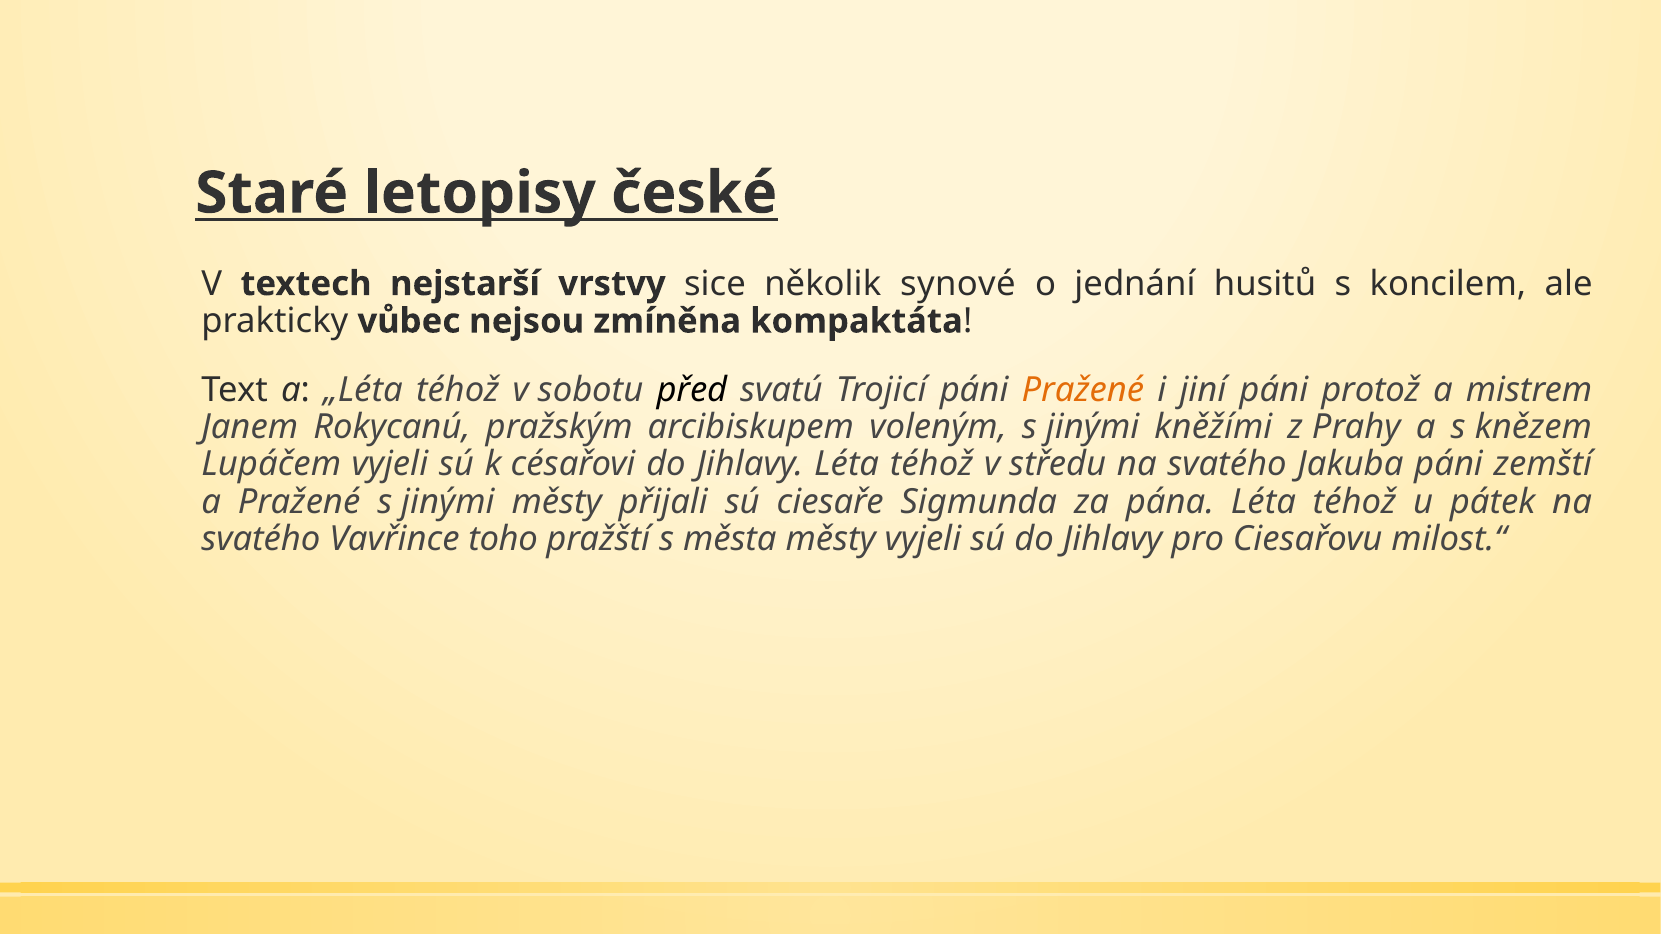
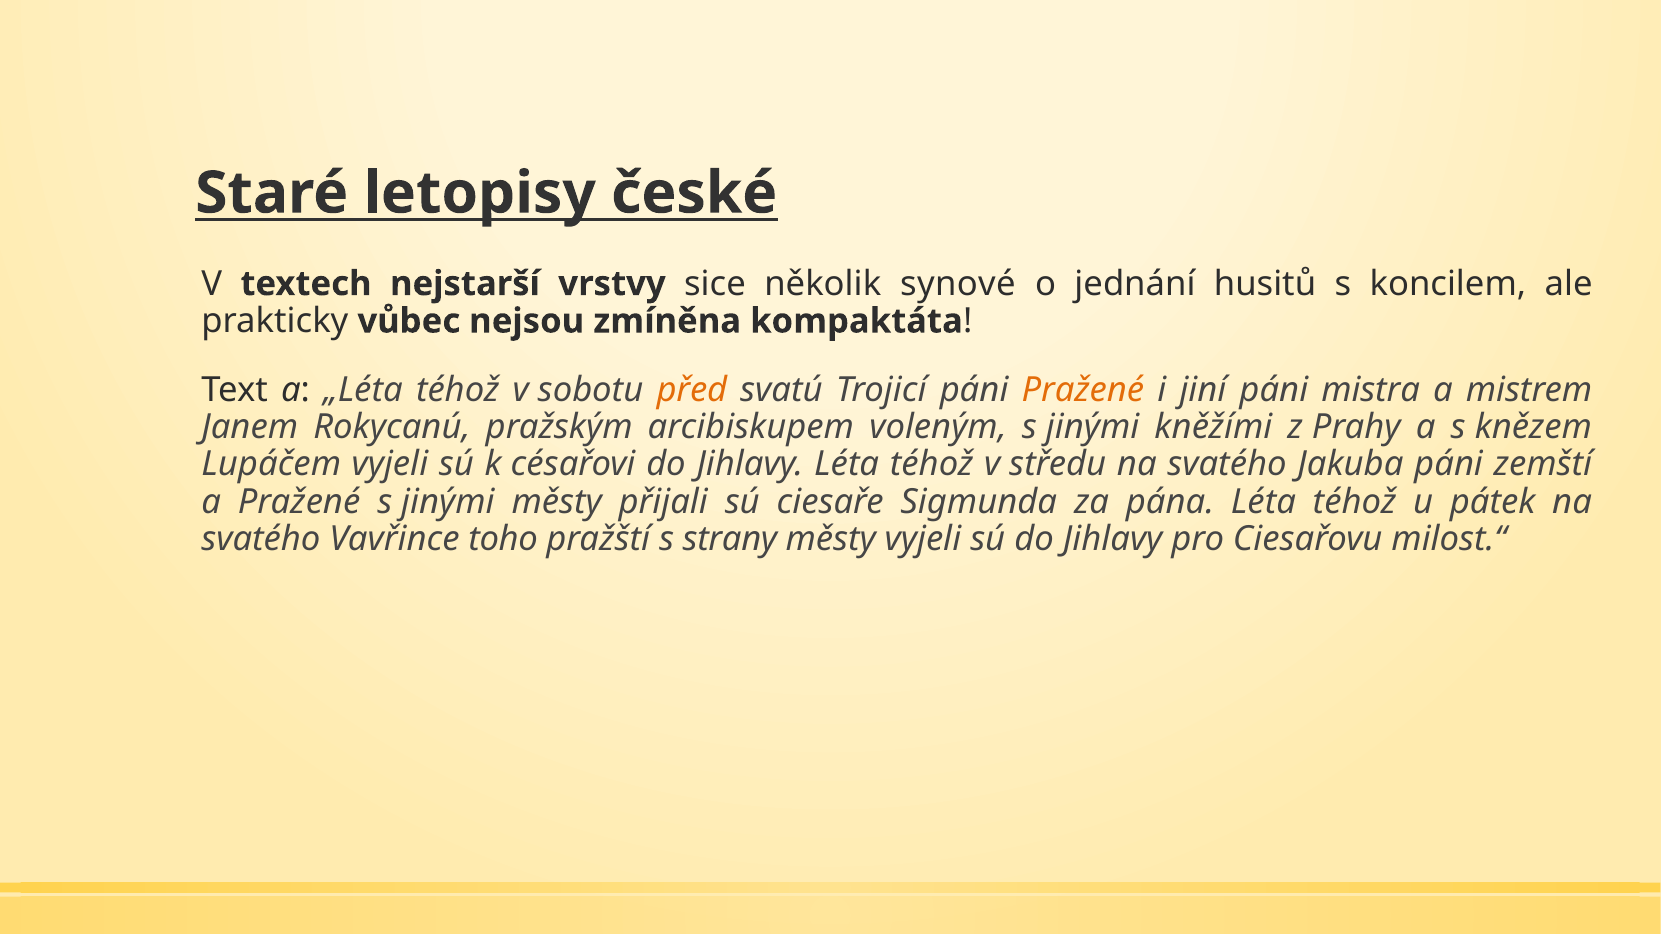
před colour: black -> orange (692, 390)
protož: protož -> mistra (1371, 390)
města: města -> strany (730, 539)
